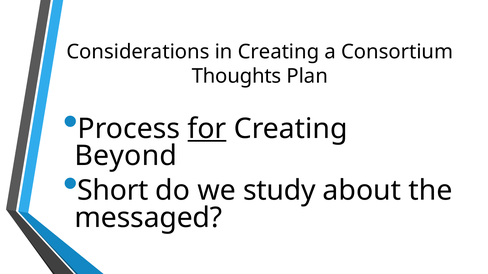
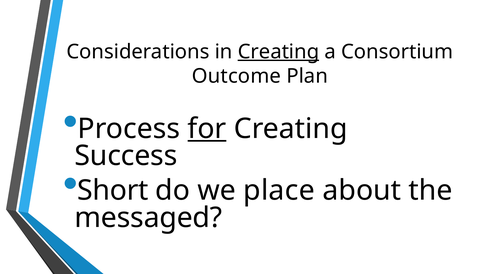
Creating underline: none -> present (279, 52)
Thoughts: Thoughts -> Outcome (236, 76)
Beyond: Beyond -> Success (126, 156)
study: study -> place (279, 191)
